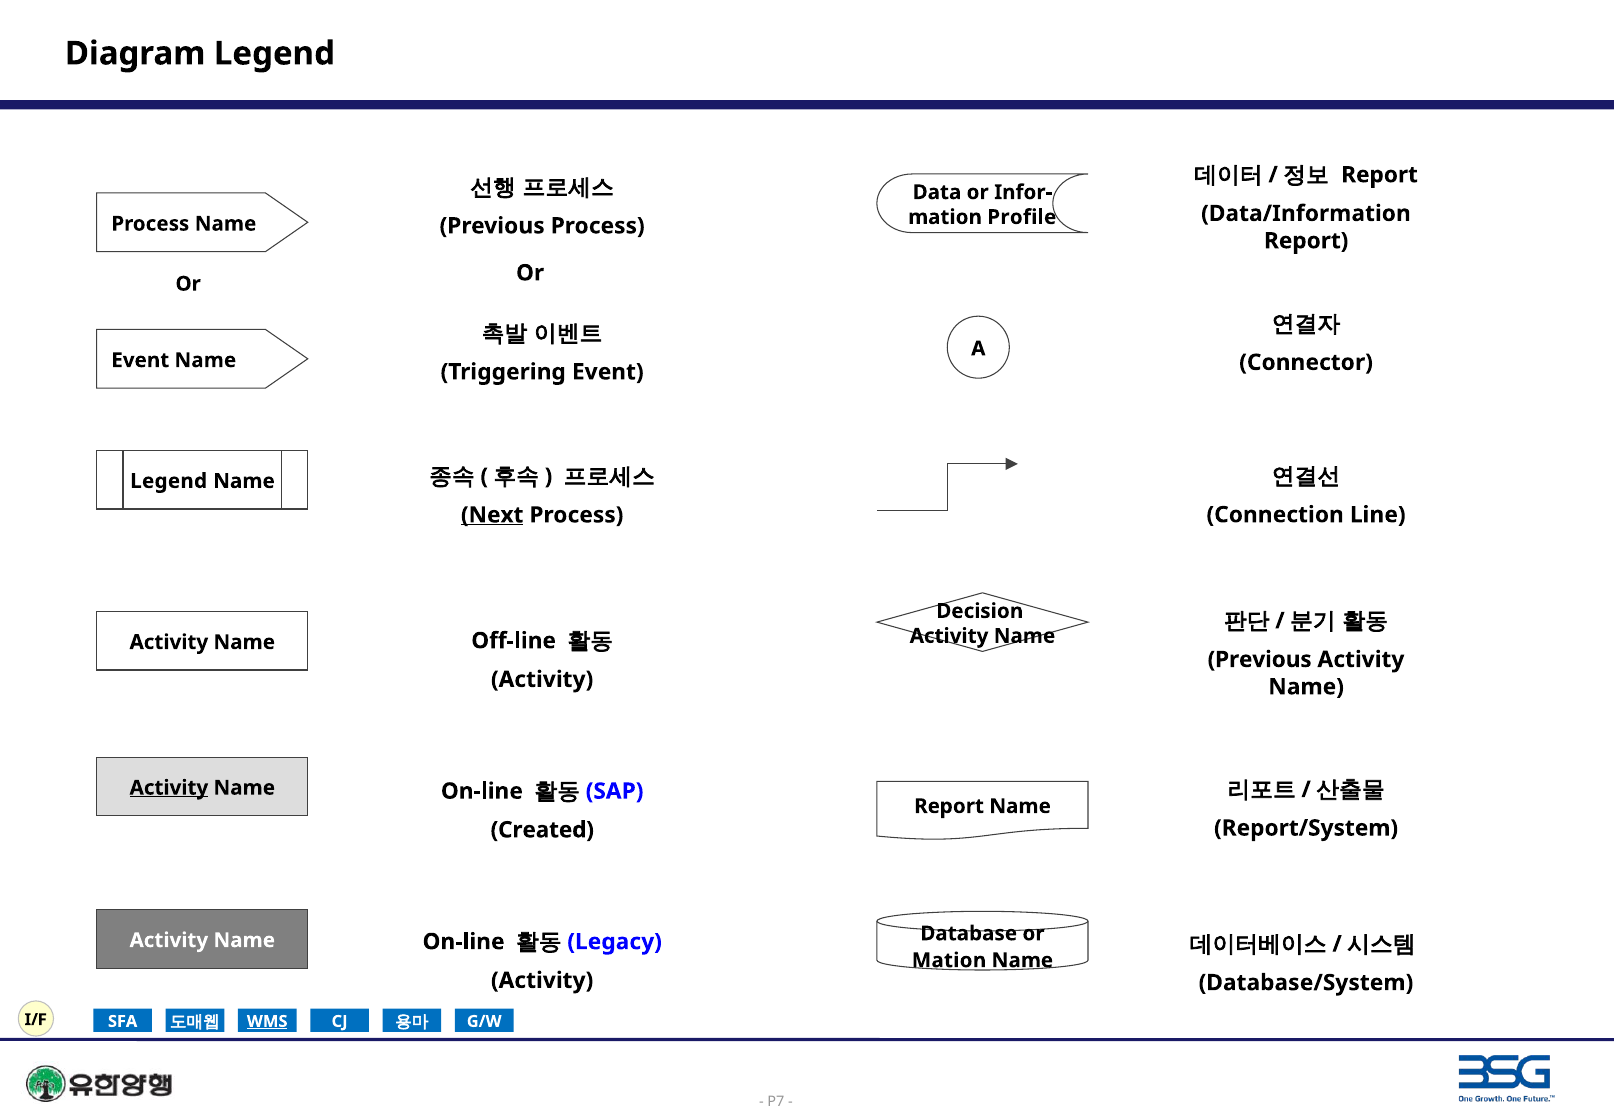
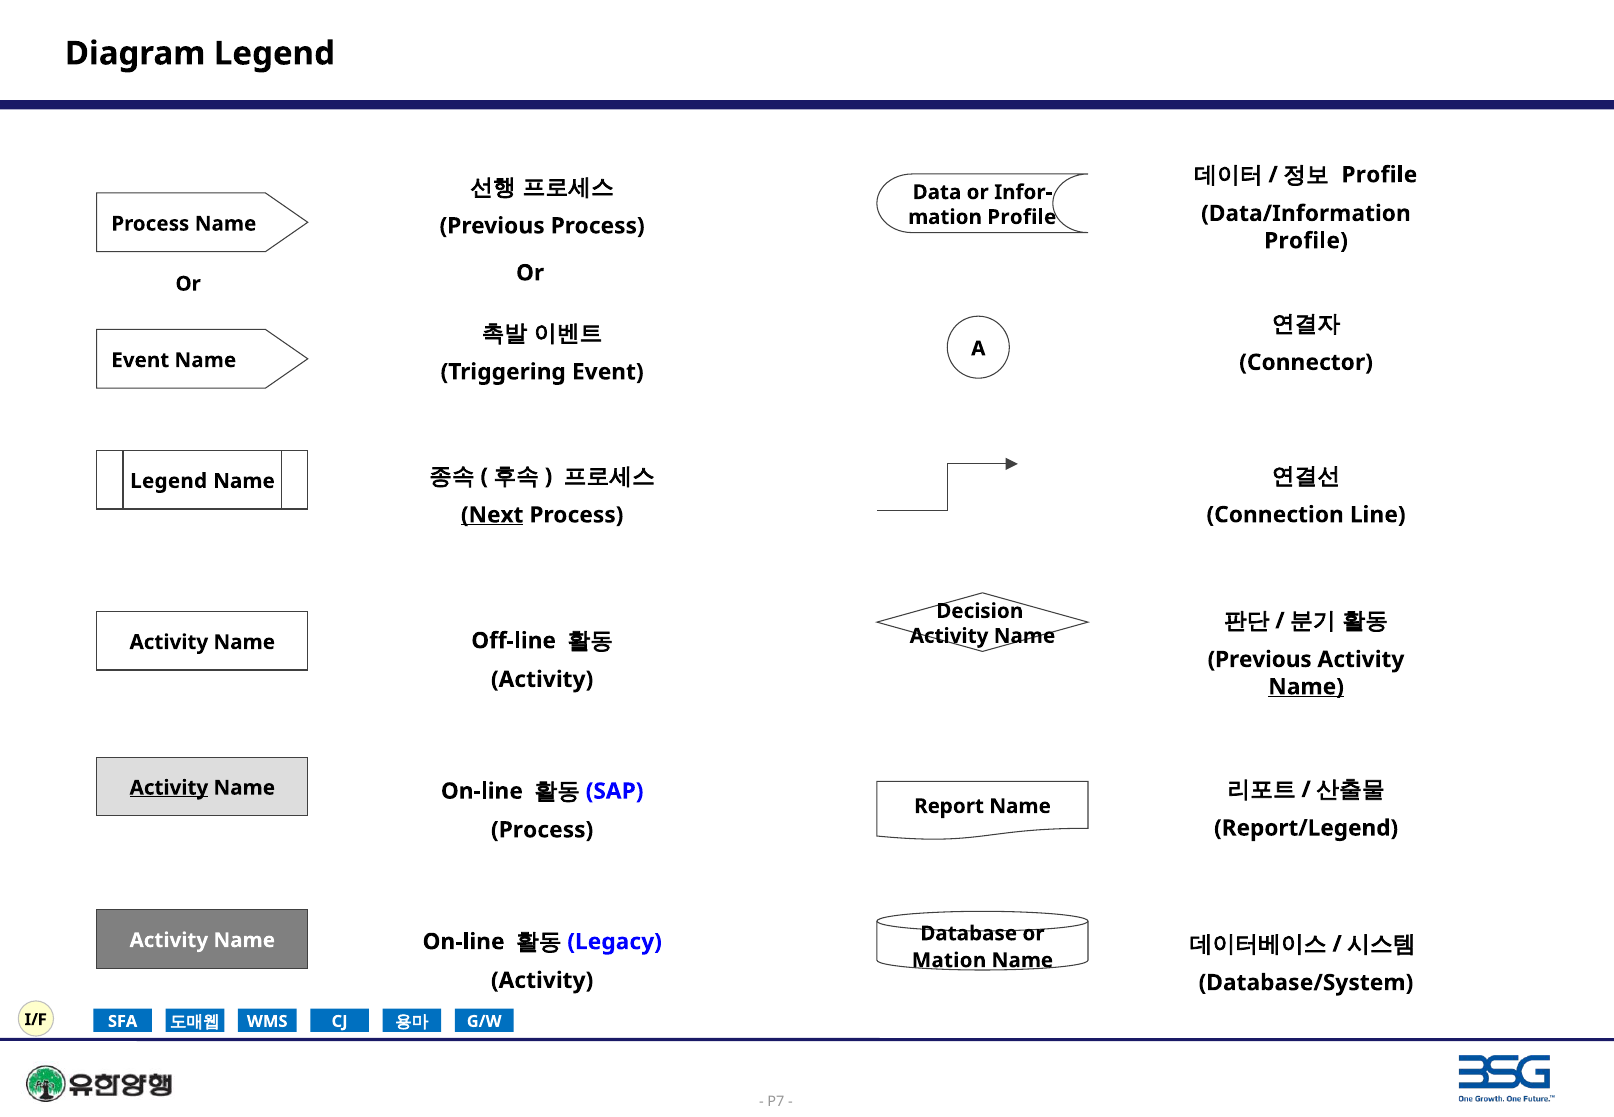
Report: Report -> Profile (1379, 175)
Report: Report -> Profile (1306, 241)
Name underline: none -> present (1306, 687)
Report/System: Report/System -> Report/Legend (1306, 829)
Created: Created -> Process (542, 830)
WMS underline: present -> none (267, 1022)
